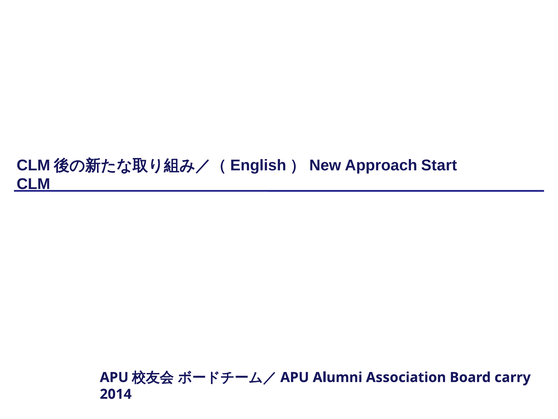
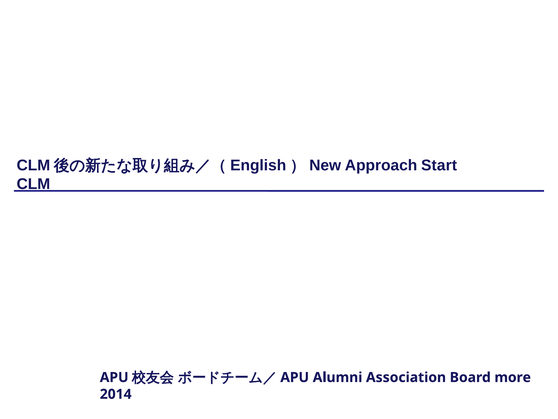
carry: carry -> more (513, 377)
